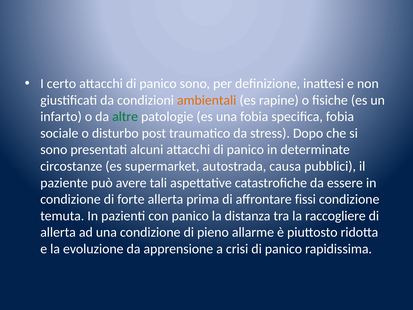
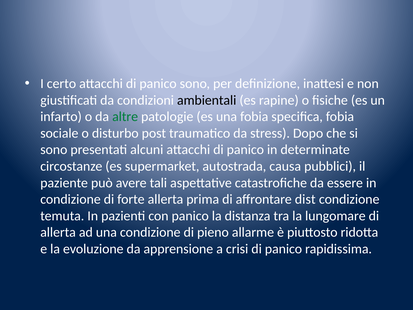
ambientali colour: orange -> black (207, 100)
fissi: fissi -> dist (305, 199)
raccogliere: raccogliere -> lungomare (335, 216)
